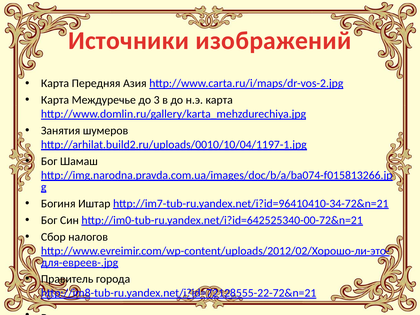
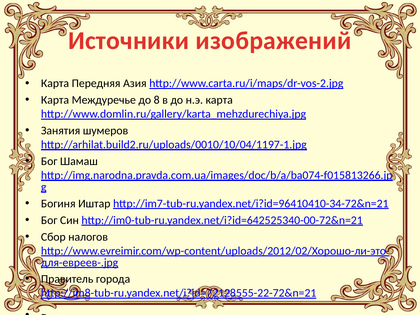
3: 3 -> 8 (157, 100)
